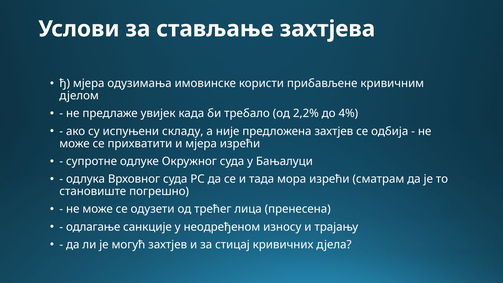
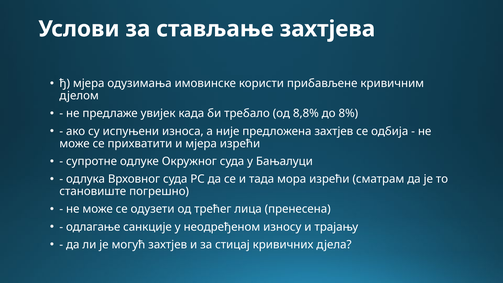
2,2%: 2,2% -> 8,8% (306, 113)
4%: 4% -> 8% (348, 113)
складу: складу -> износа (183, 131)
